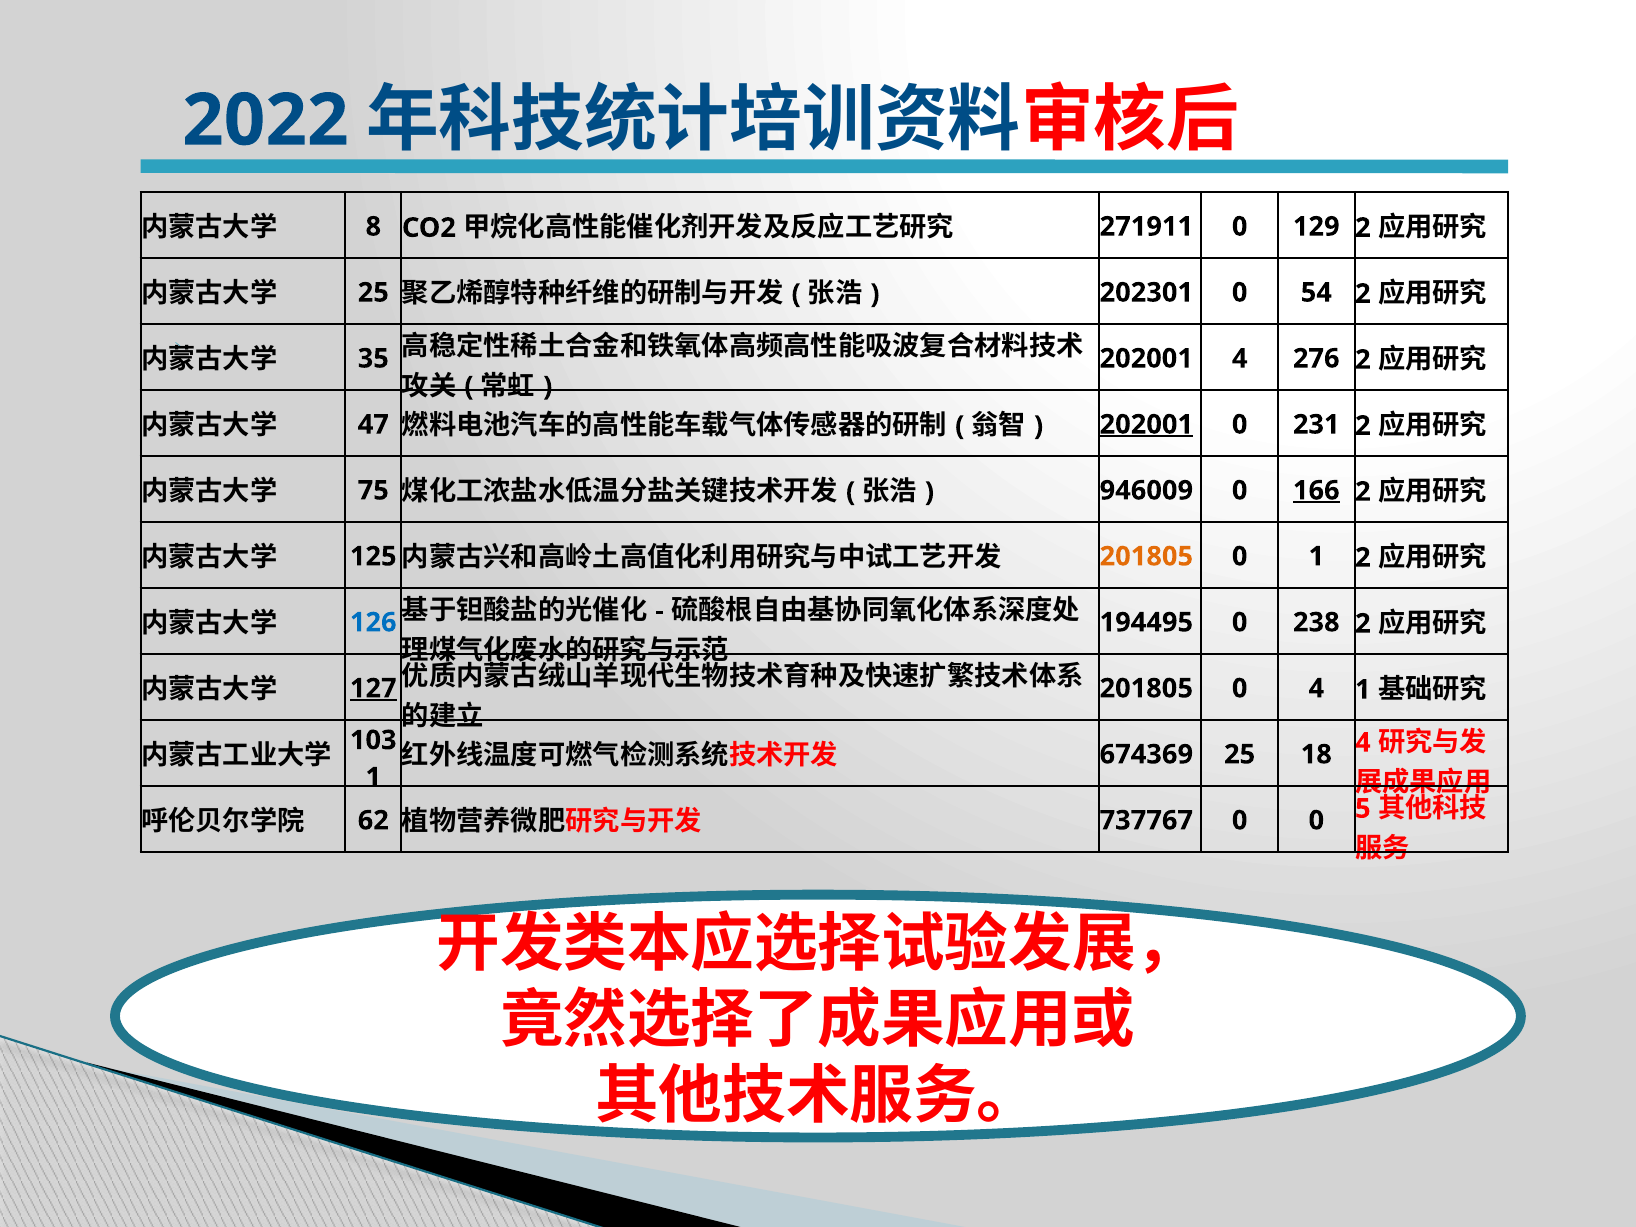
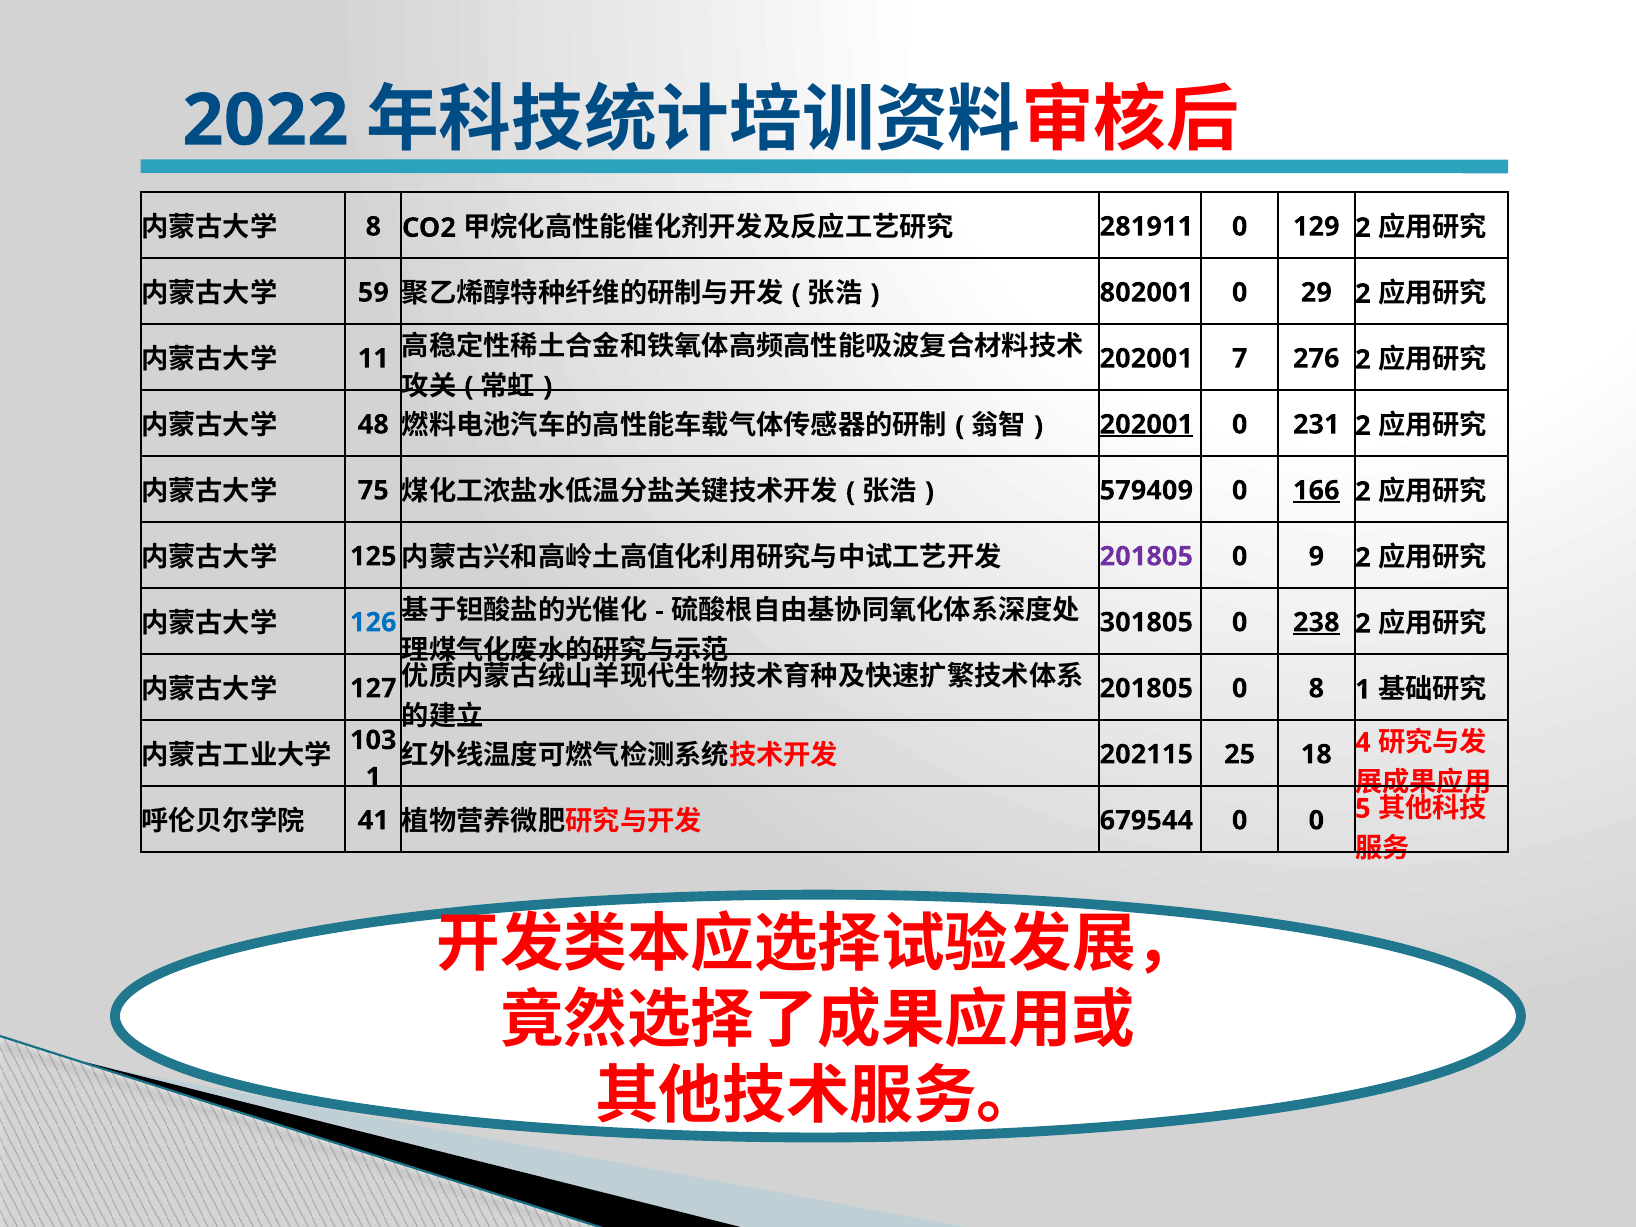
271911: 271911 -> 281911 (1146, 227)
25: 25 -> 59 (373, 293)
202301: 202301 -> 802001 (1146, 293)
54: 54 -> 29 (1316, 293)
35: 35 -> 11 (373, 359)
202001 4: 4 -> 7 (1240, 359)
47: 47 -> 48 (373, 425)
946009: 946009 -> 579409 (1146, 491)
201805 colour: orange -> purple (1146, 556)
0 1: 1 -> 9 (1316, 556)
194495: 194495 -> 301805 (1146, 622)
238 underline: none -> present (1316, 622)
127 underline: present -> none (373, 688)
0 4: 4 -> 8 (1316, 688)
674369: 674369 -> 202115 (1146, 754)
62: 62 -> 41 (373, 820)
737767: 737767 -> 679544 (1146, 820)
